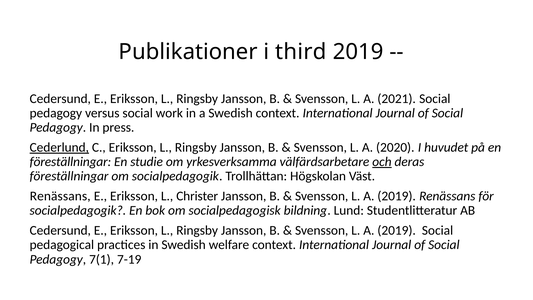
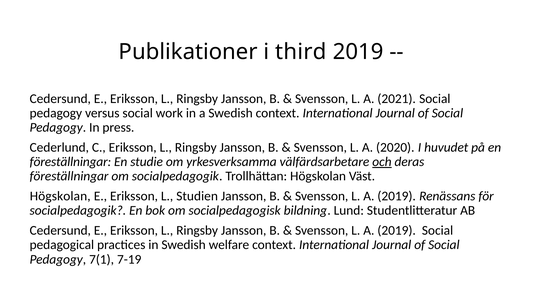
Cederlund underline: present -> none (59, 147)
Renässans: Renässans -> Högskolan (60, 196)
Christer: Christer -> Studien (197, 196)
